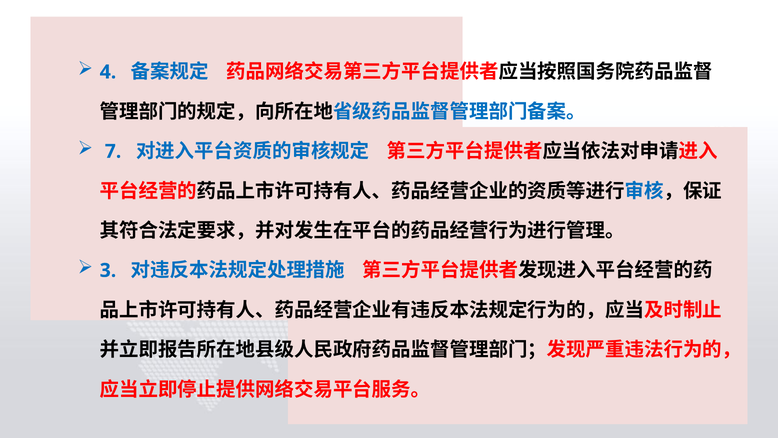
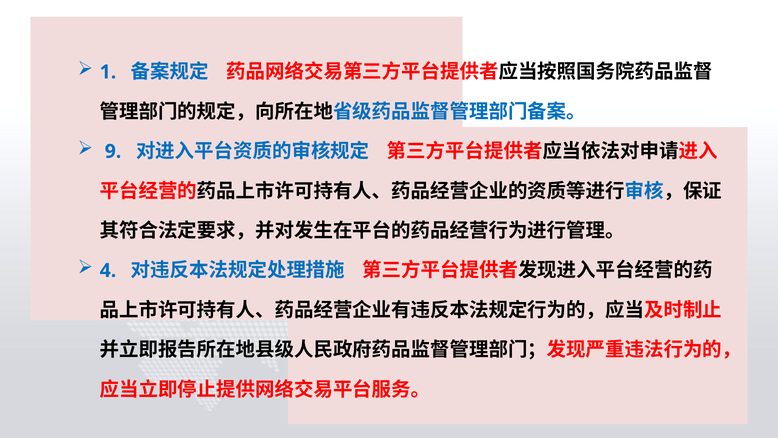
4: 4 -> 1 (108, 72)
7: 7 -> 9 (113, 151)
3: 3 -> 4 (108, 270)
